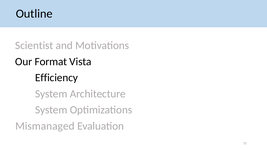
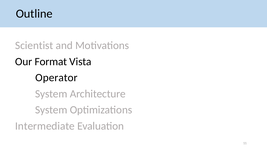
Efficiency: Efficiency -> Operator (56, 78)
Mismanaged: Mismanaged -> Intermediate (45, 126)
